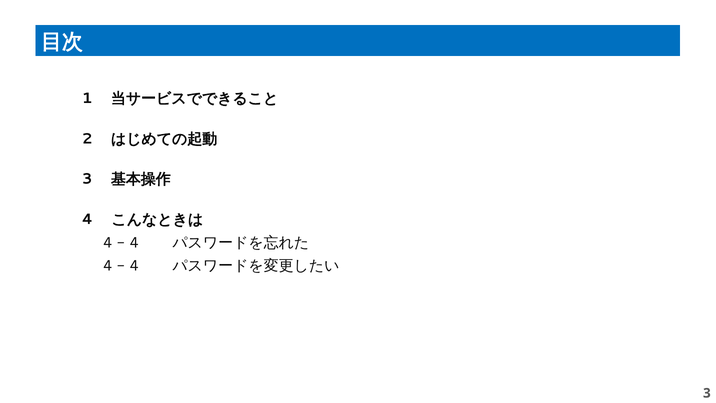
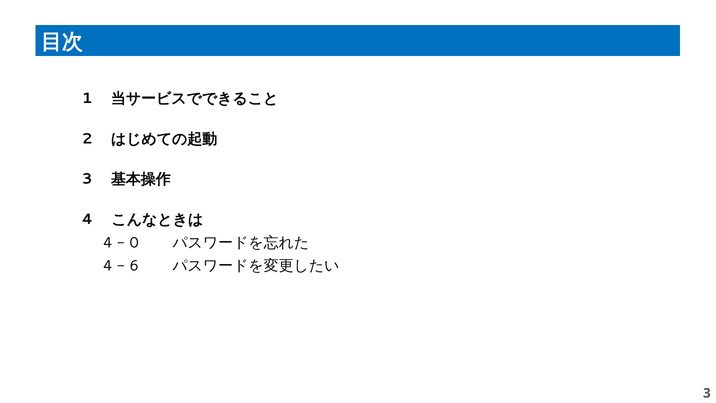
4: 4 -> 0 (134, 243)
4: 4 -> 6 (134, 266)
